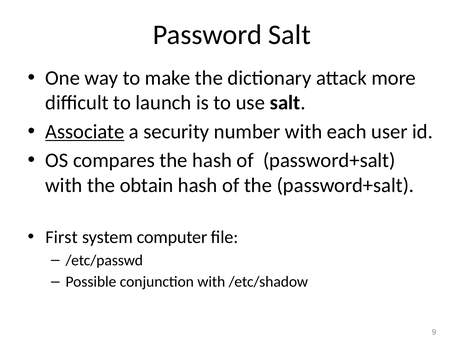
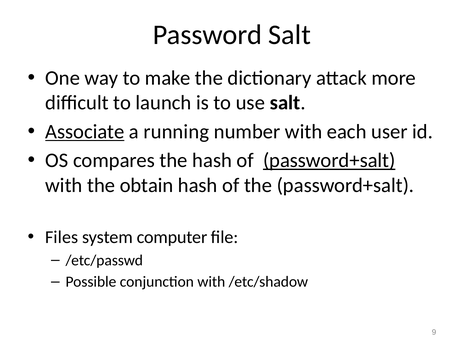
security: security -> running (176, 132)
password+salt underline: none -> present (329, 161)
First: First -> Files (62, 237)
